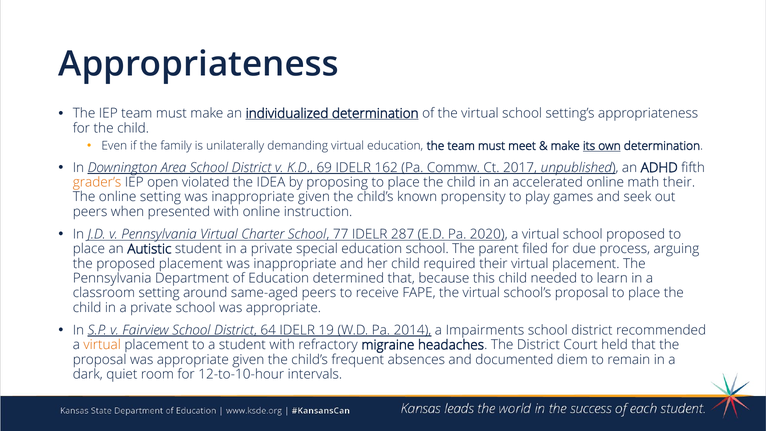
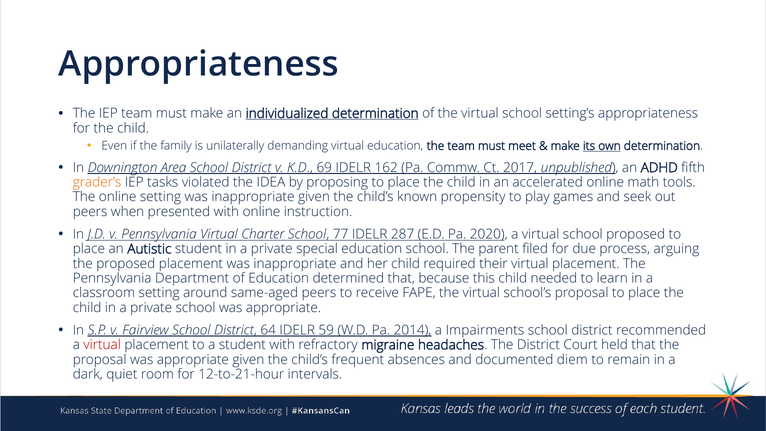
open: open -> tasks (163, 182)
math their: their -> tools (679, 182)
19: 19 -> 59 (326, 330)
virtual colour: orange -> red (102, 345)
12-to-10-hour: 12-to-10-hour -> 12-to-21-hour (241, 374)
